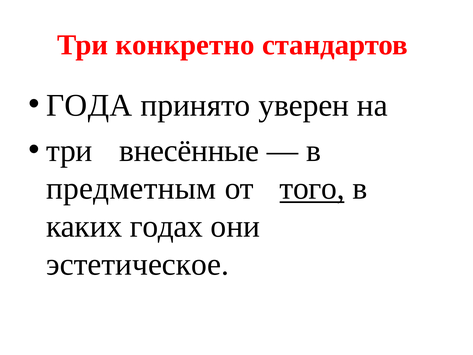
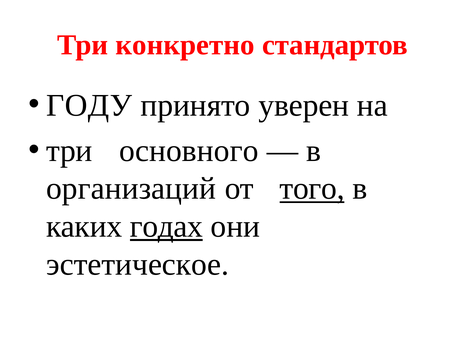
ГОДА: ГОДА -> ГОДУ (89, 105)
внесённые: внесённые -> основного (189, 151)
предметным: предметным -> организаций (131, 188)
годах underline: none -> present (166, 226)
